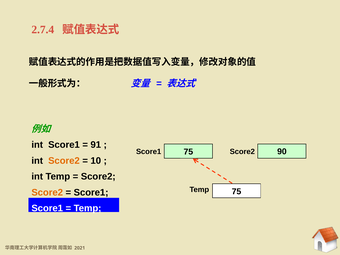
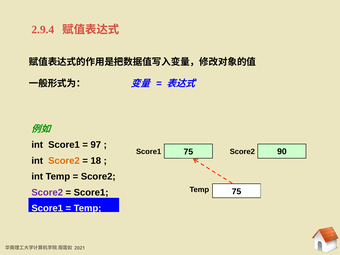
2.7.4: 2.7.4 -> 2.9.4 (43, 30)
91: 91 -> 97 (96, 145)
10: 10 -> 18 (96, 161)
Score2 colour: orange -> purple (47, 192)
